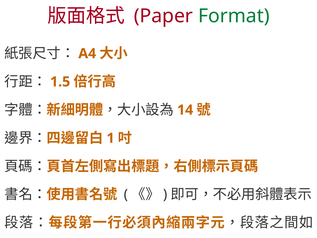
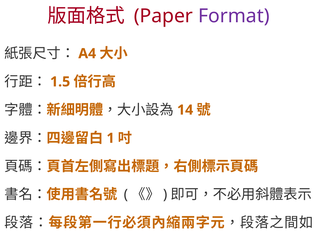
Format colour: green -> purple (234, 16)
